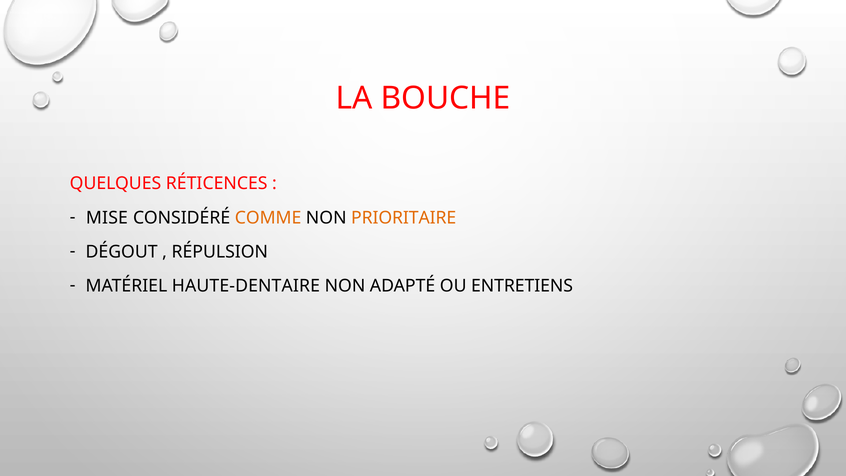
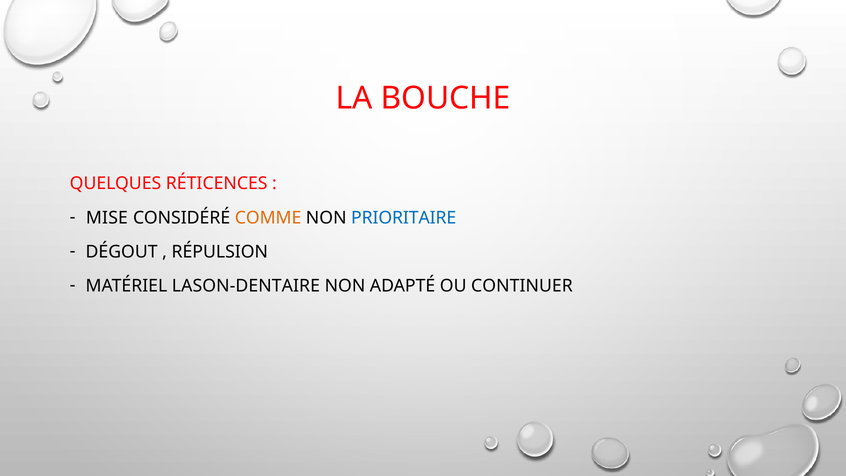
PRIORITAIRE colour: orange -> blue (404, 218)
HAUTE-DENTAIRE: HAUTE-DENTAIRE -> LASON-DENTAIRE (246, 286)
ENTRETIENS: ENTRETIENS -> CONTINUER (522, 286)
